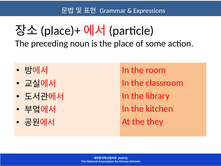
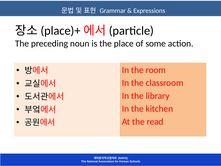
they: they -> read (155, 121)
